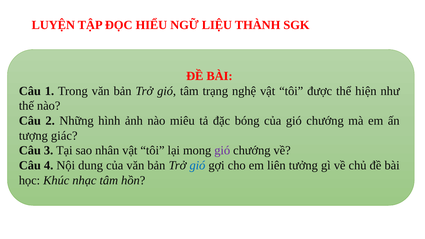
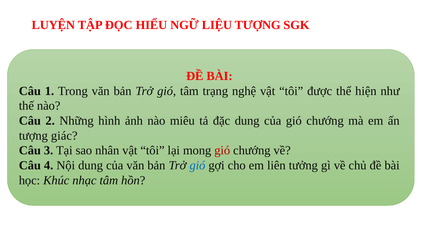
LIỆU THÀNH: THÀNH -> TƯỢNG (258, 25)
đặc bóng: bóng -> dung (247, 121)
gió colour: purple -> red (222, 151)
